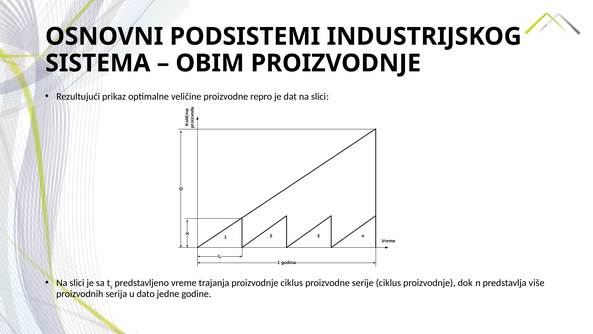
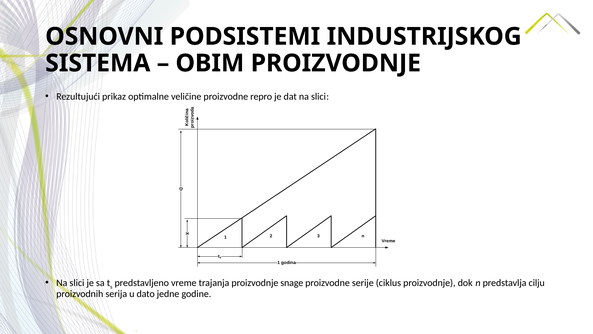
proizvodnje ciklus: ciklus -> snage (292, 283)
više: više -> cilju (537, 283)
